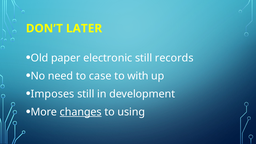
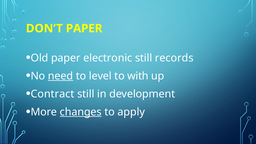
DON’T LATER: LATER -> PAPER (84, 28)
need underline: none -> present (61, 76)
case: case -> level (100, 76)
Imposes: Imposes -> Contract (53, 94)
using: using -> apply (131, 112)
